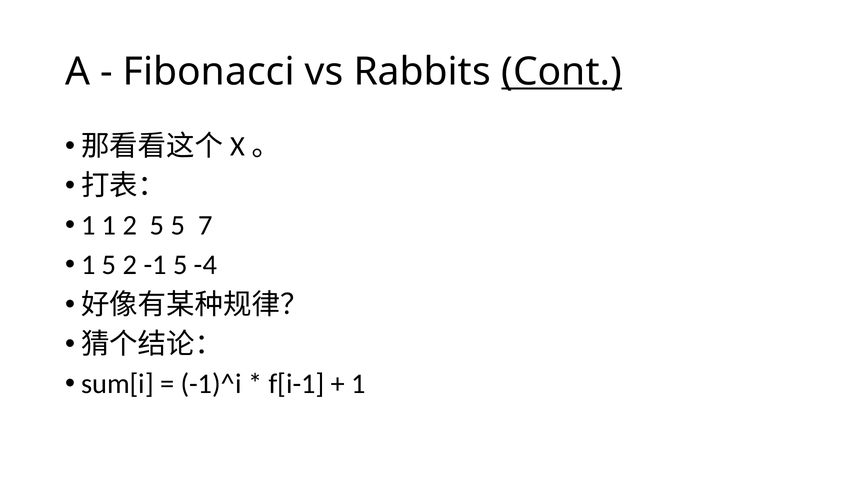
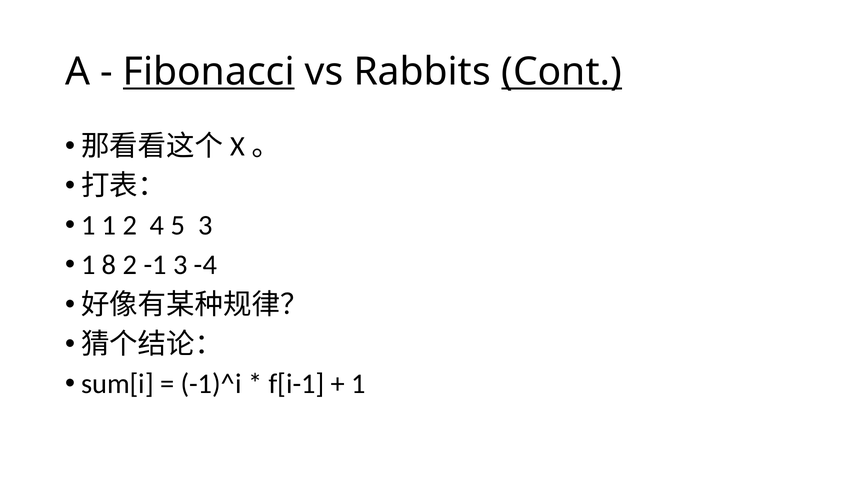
Fibonacci underline: none -> present (209, 72)
2 5: 5 -> 4 (157, 225)
5 7: 7 -> 3 (205, 225)
1 5: 5 -> 8 (109, 265)
-1 5: 5 -> 3 (180, 265)
